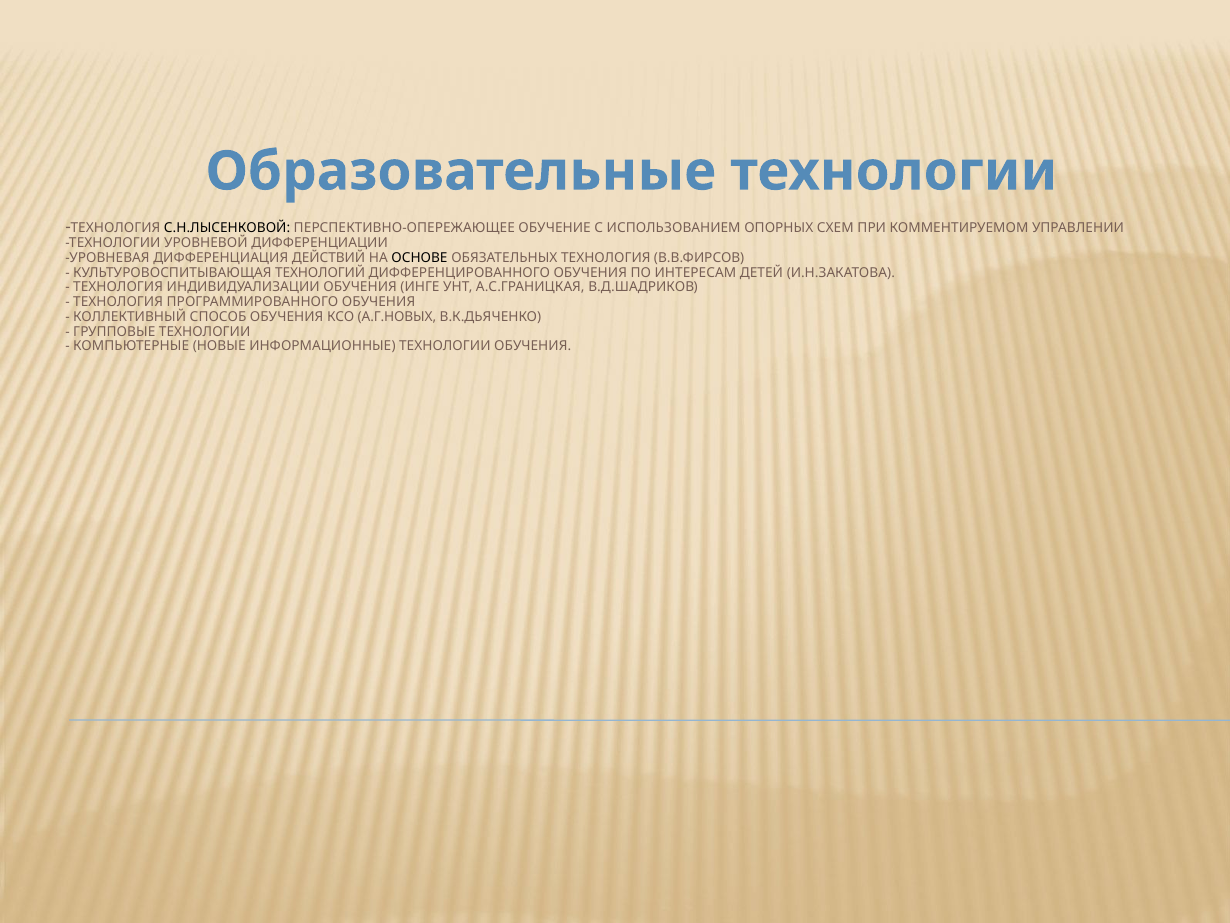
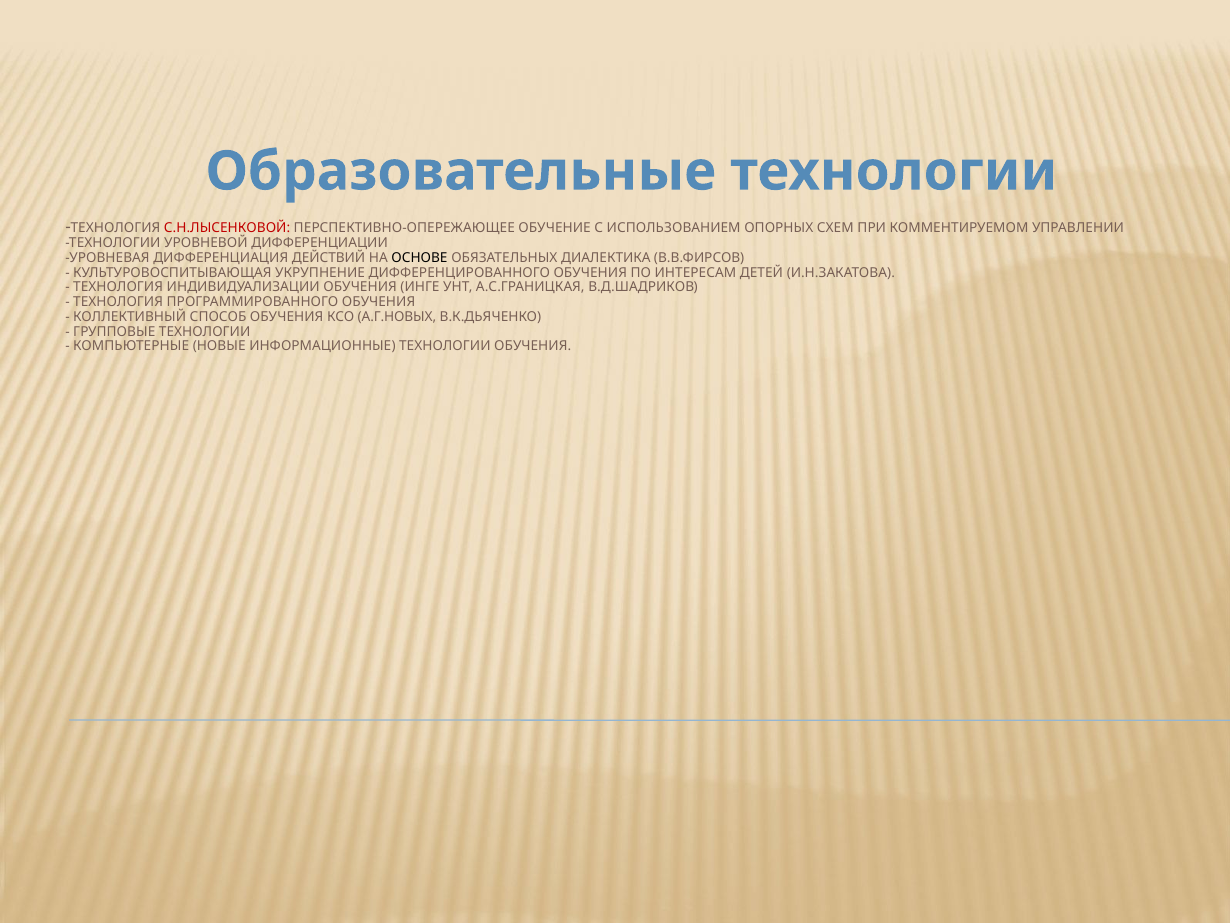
С.Н.ЛЫСЕНКОВОЙ colour: black -> red (227, 228)
ОБЯЗАТЕЛЬНЫХ ТЕХНОЛОГИЯ: ТЕХНОЛОГИЯ -> ДИАЛЕКТИКА (606, 258)
ТЕХНОЛОГИЙ: ТЕХНОЛОГИЙ -> УКРУПНЕНИЕ (320, 273)
